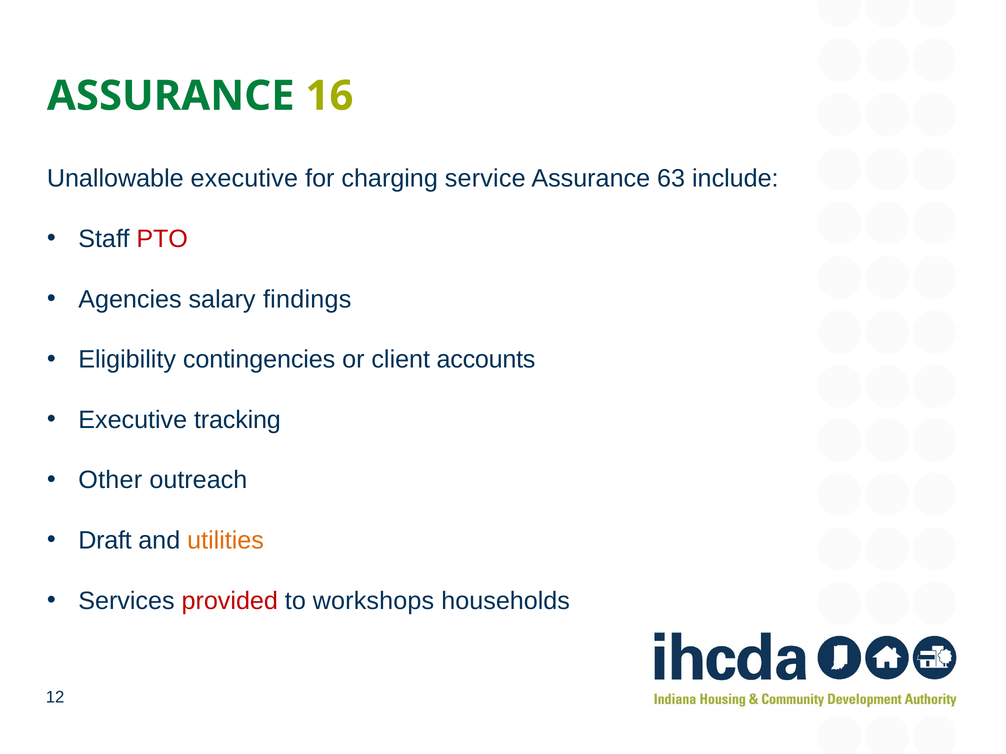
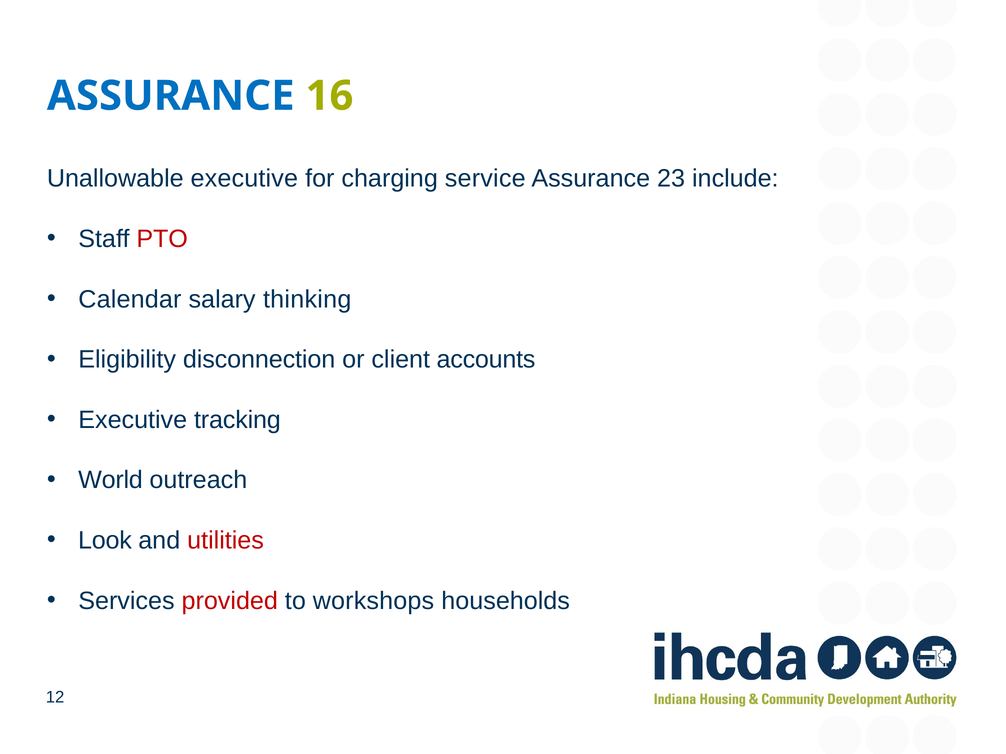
ASSURANCE colour: green -> blue (171, 96)
63: 63 -> 23 (671, 179)
Agencies: Agencies -> Calendar (130, 299)
findings: findings -> thinking (307, 299)
contingencies: contingencies -> disconnection (259, 360)
Other: Other -> World (111, 481)
Draft: Draft -> Look (105, 541)
utilities colour: orange -> red (226, 541)
